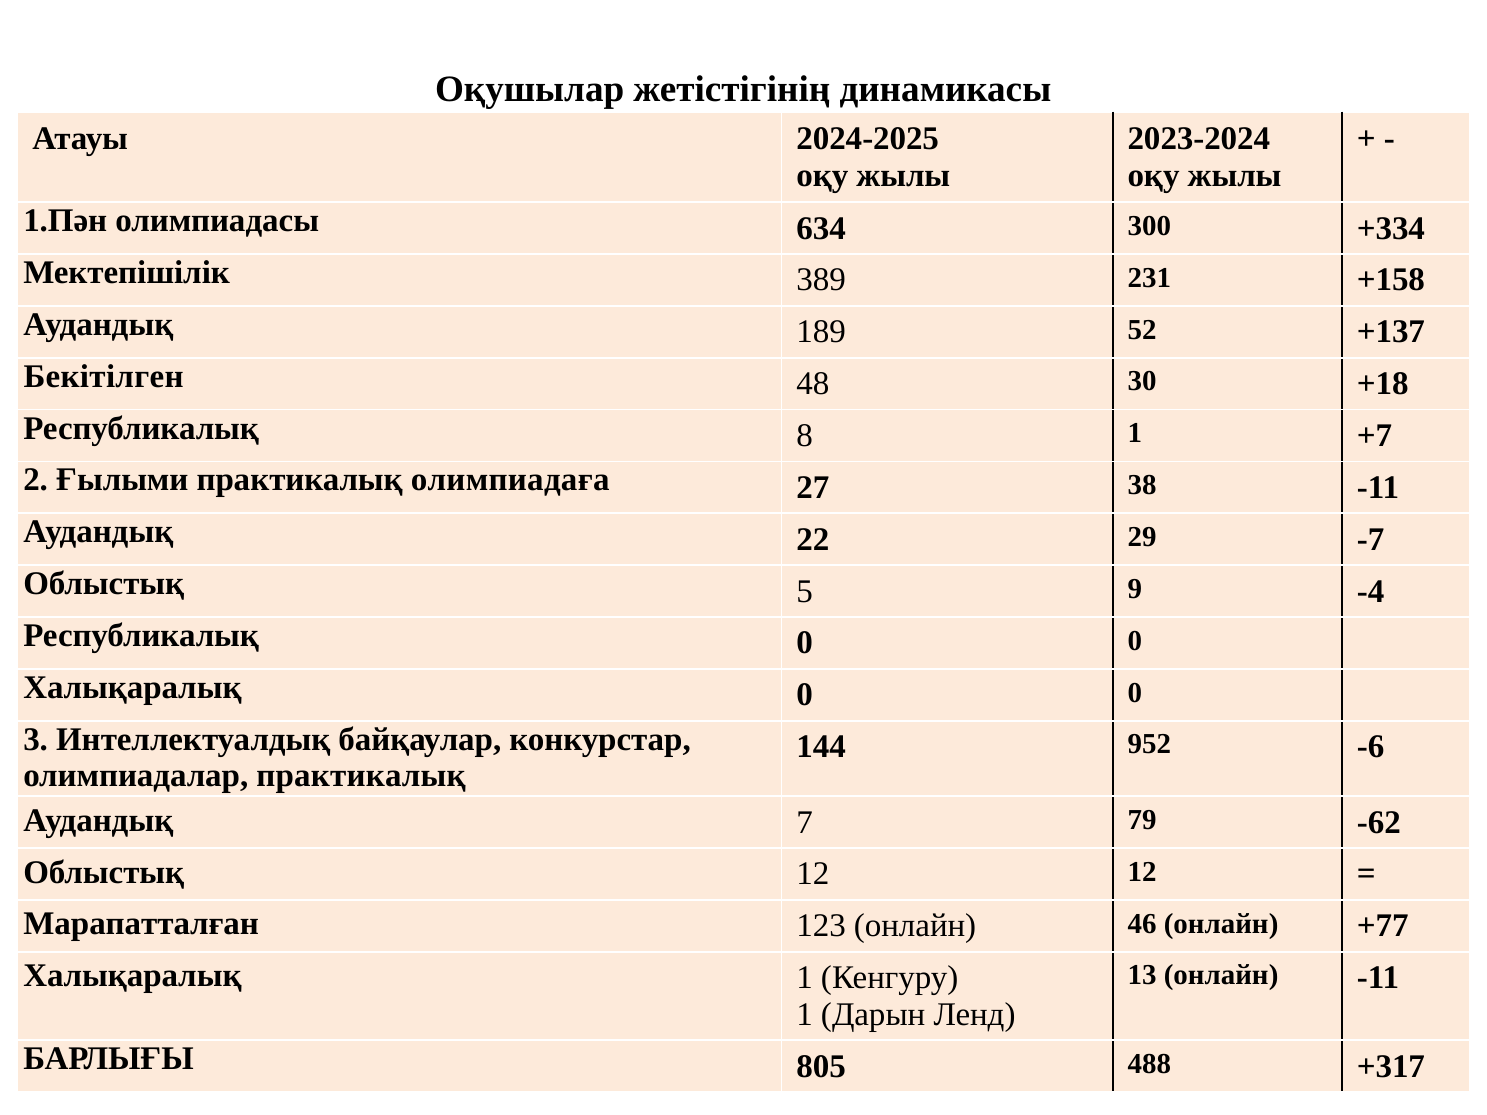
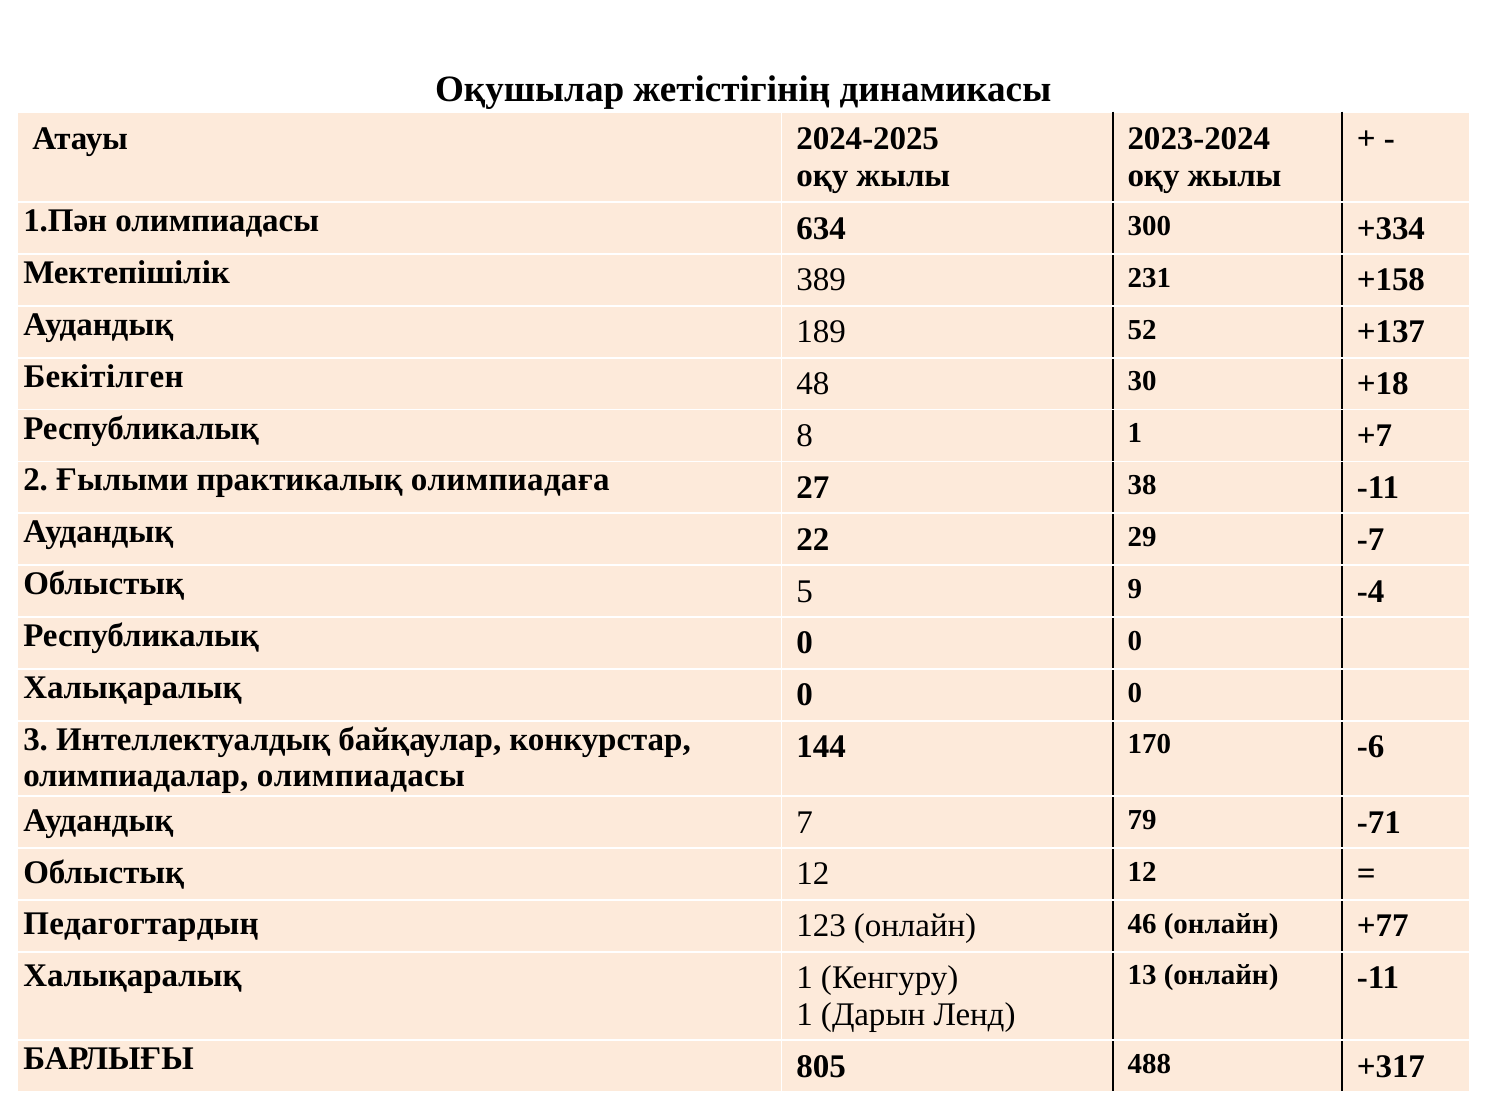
952: 952 -> 170 (1149, 745)
олимпиадалар практикалық: практикалық -> олимпиадасы (361, 776)
-62: -62 -> -71 (1379, 822)
Марапатталған: Марапатталған -> Педагогтардың (141, 924)
